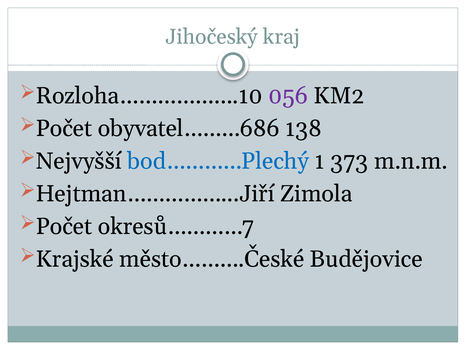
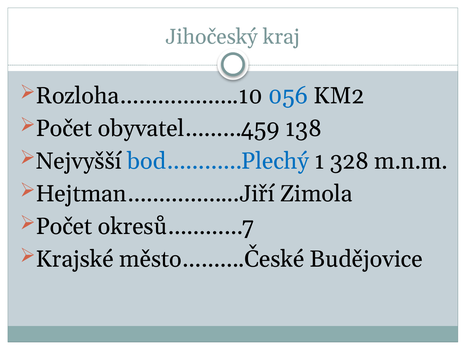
056 colour: purple -> blue (288, 96)
obyvatel………686: obyvatel………686 -> obyvatel………459 (189, 128)
373: 373 -> 328 (349, 161)
